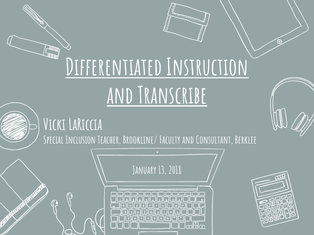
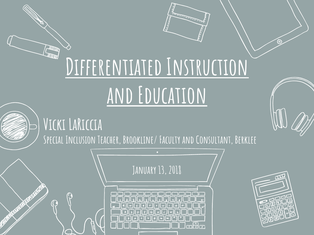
Transcribe: Transcribe -> Education (172, 96)
